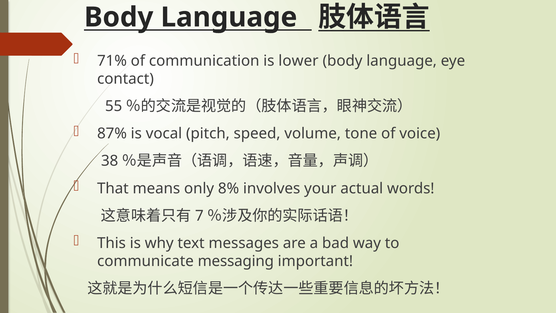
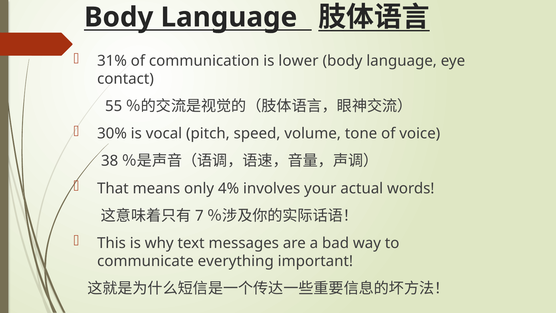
71%: 71% -> 31% (112, 61)
87%: 87% -> 30% (112, 134)
8%: 8% -> 4% (229, 188)
messaging: messaging -> everything (236, 261)
